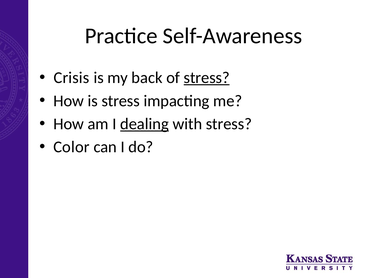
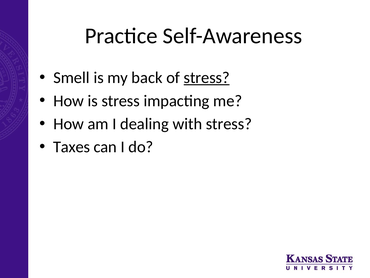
Crisis: Crisis -> Smell (72, 78)
dealing underline: present -> none (144, 124)
Color: Color -> Taxes (72, 147)
